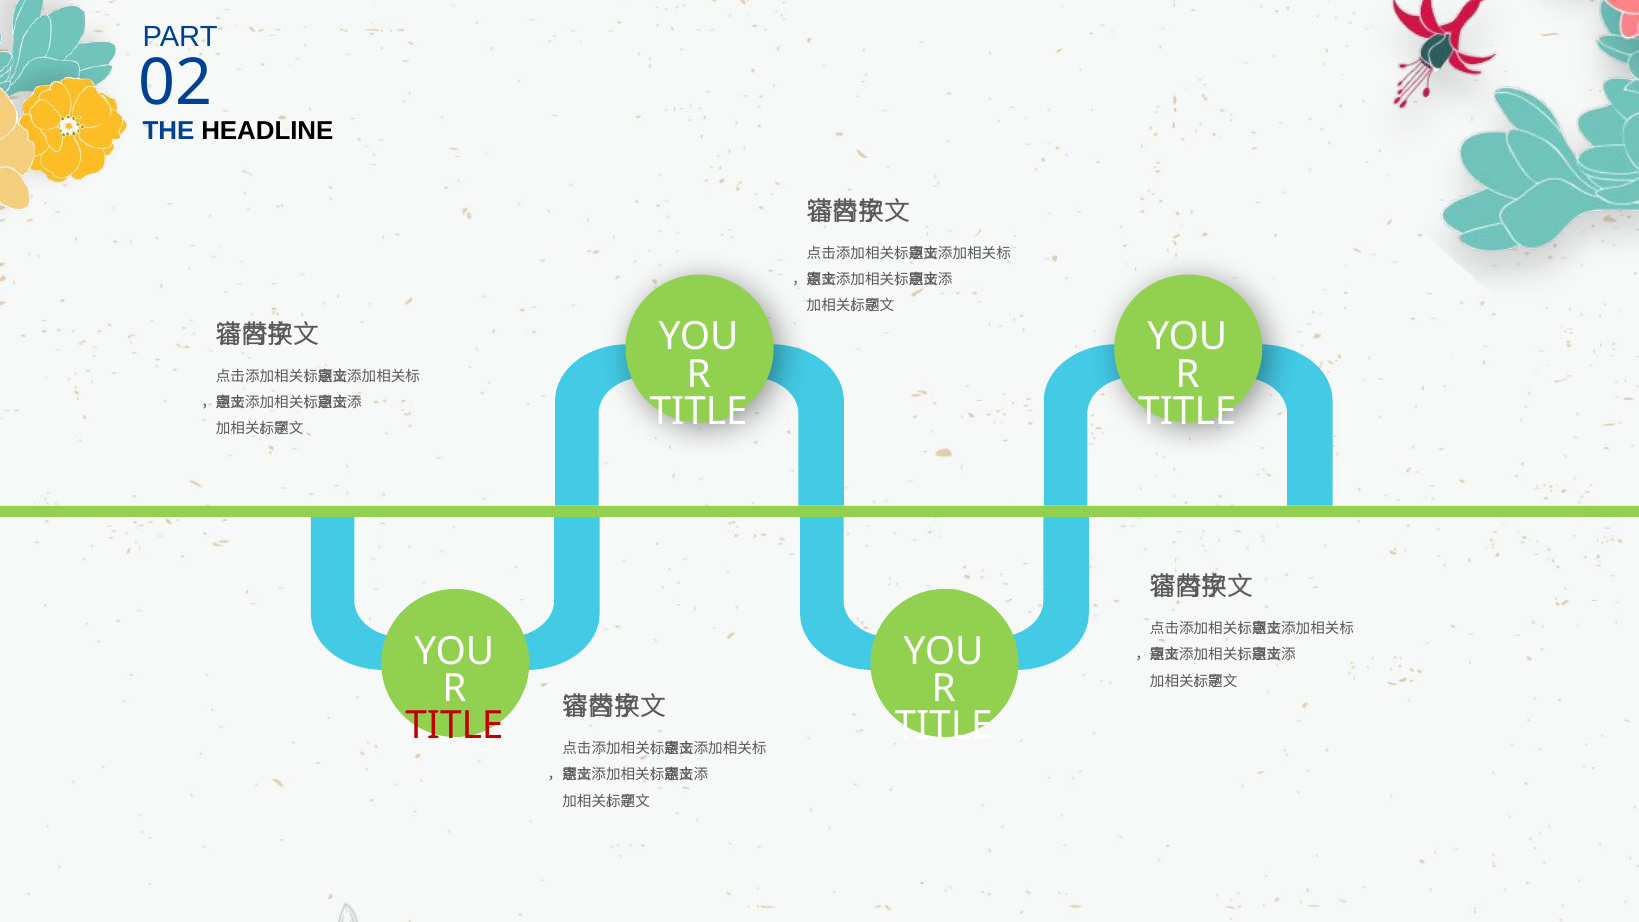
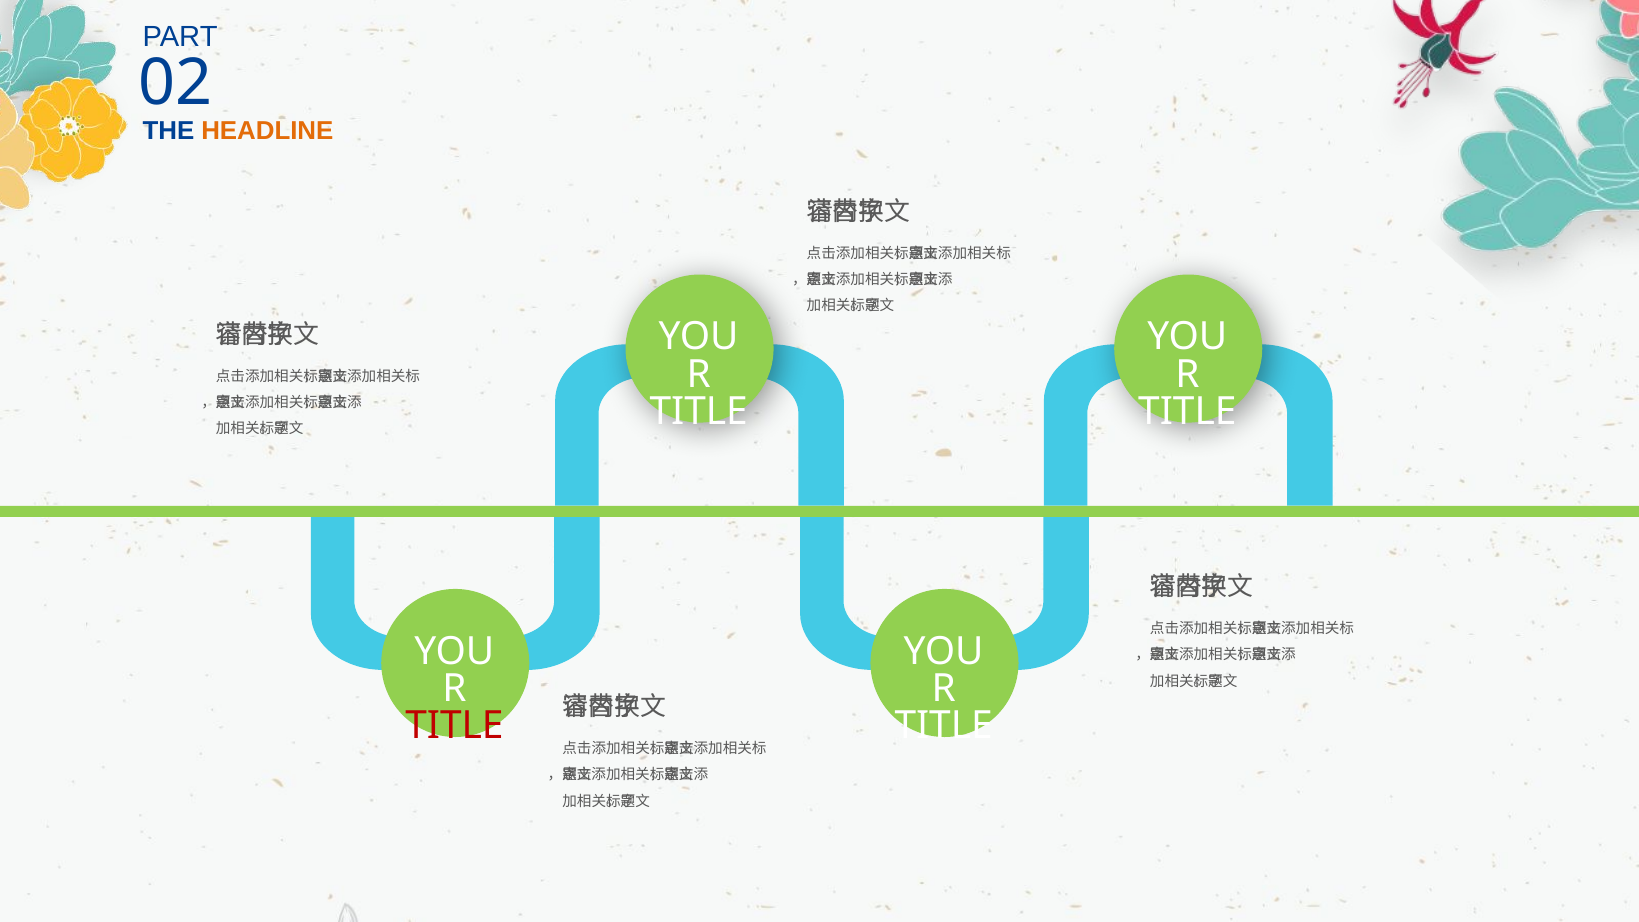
HEADLINE colour: black -> orange (267, 131)
